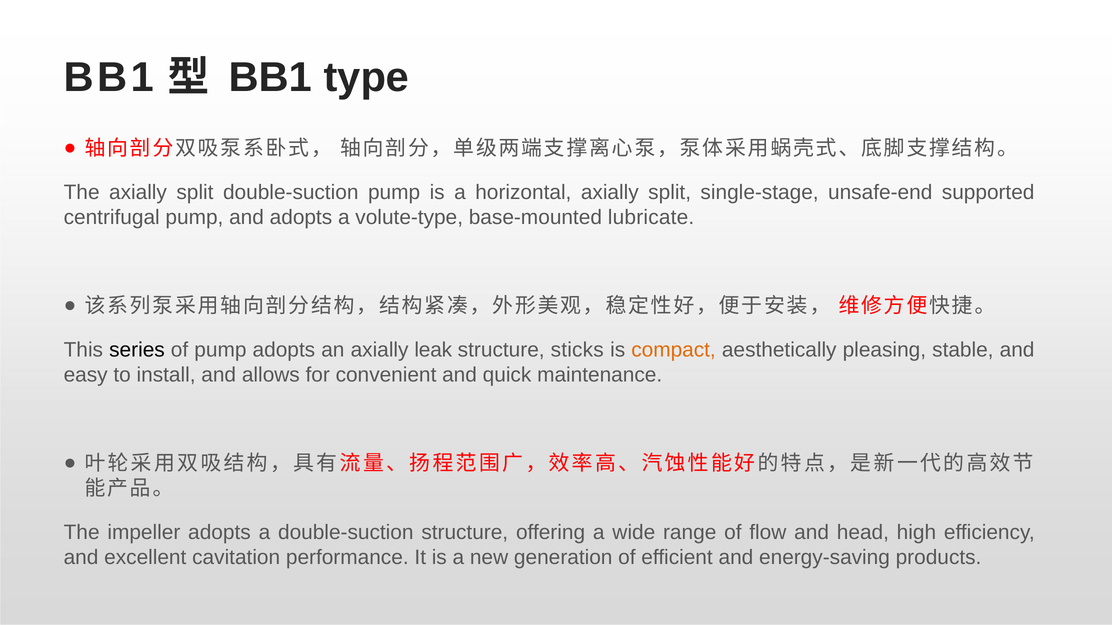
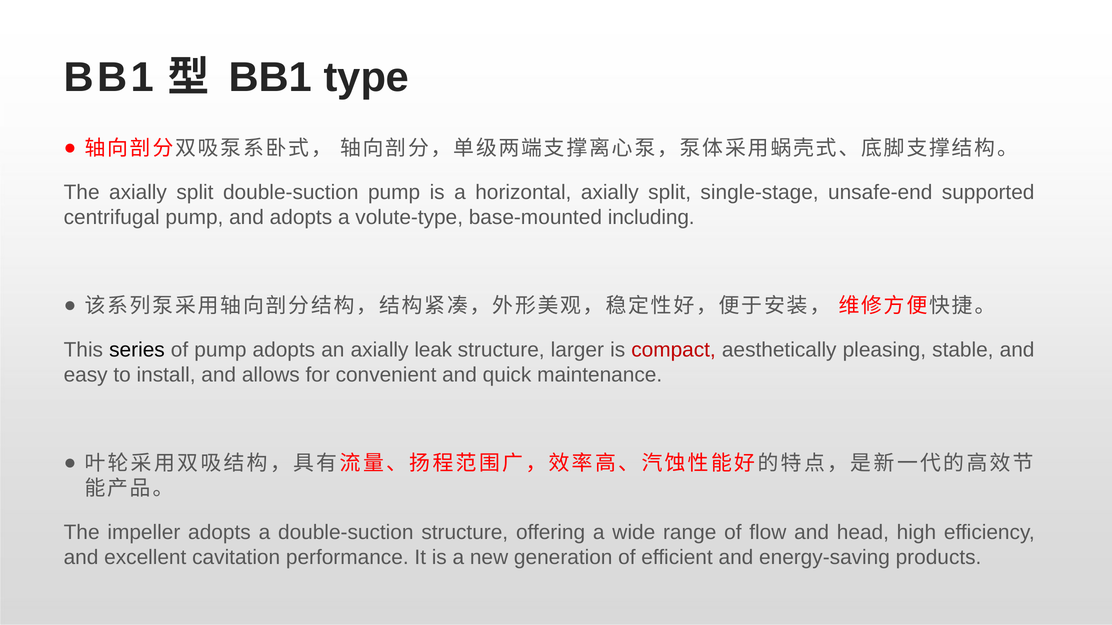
lubricate: lubricate -> including (651, 218)
sticks: sticks -> larger (577, 350)
compact colour: orange -> red (674, 350)
